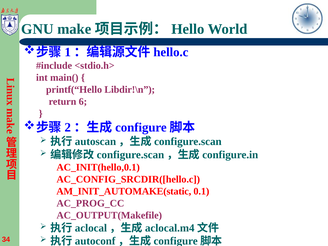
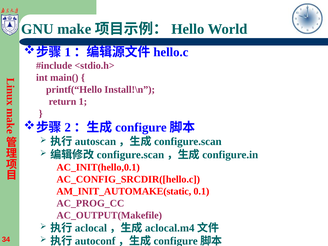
Libdir!\n: Libdir!\n -> Install!\n (130, 90)
return 6: 6 -> 1 (83, 102)
